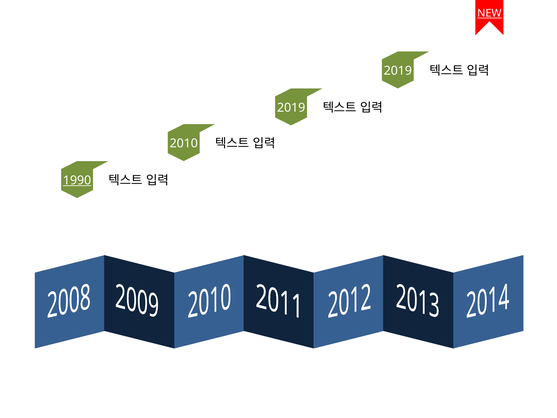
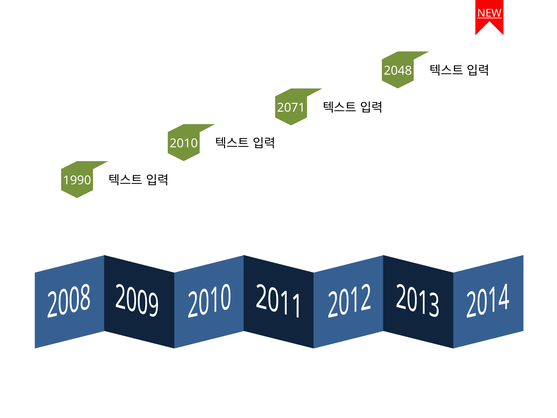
2019: 2019 -> 2048 (398, 71)
2019: 2019 -> 2071 (291, 108)
1990 underline: present -> none (77, 180)
